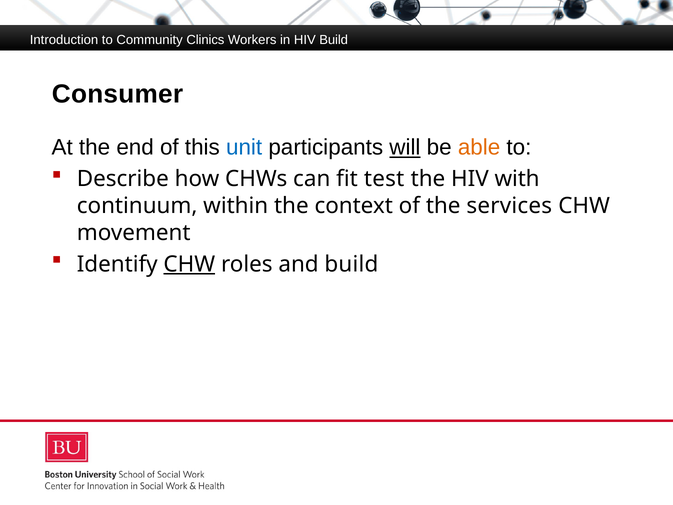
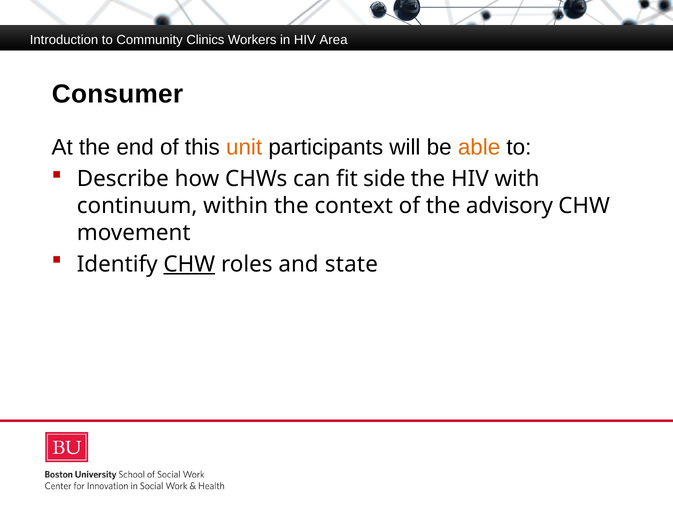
HIV Build: Build -> Area (334, 40)
unit colour: blue -> orange (244, 147)
will underline: present -> none (405, 147)
test: test -> side (384, 179)
services: services -> advisory (509, 206)
and build: build -> state (351, 264)
